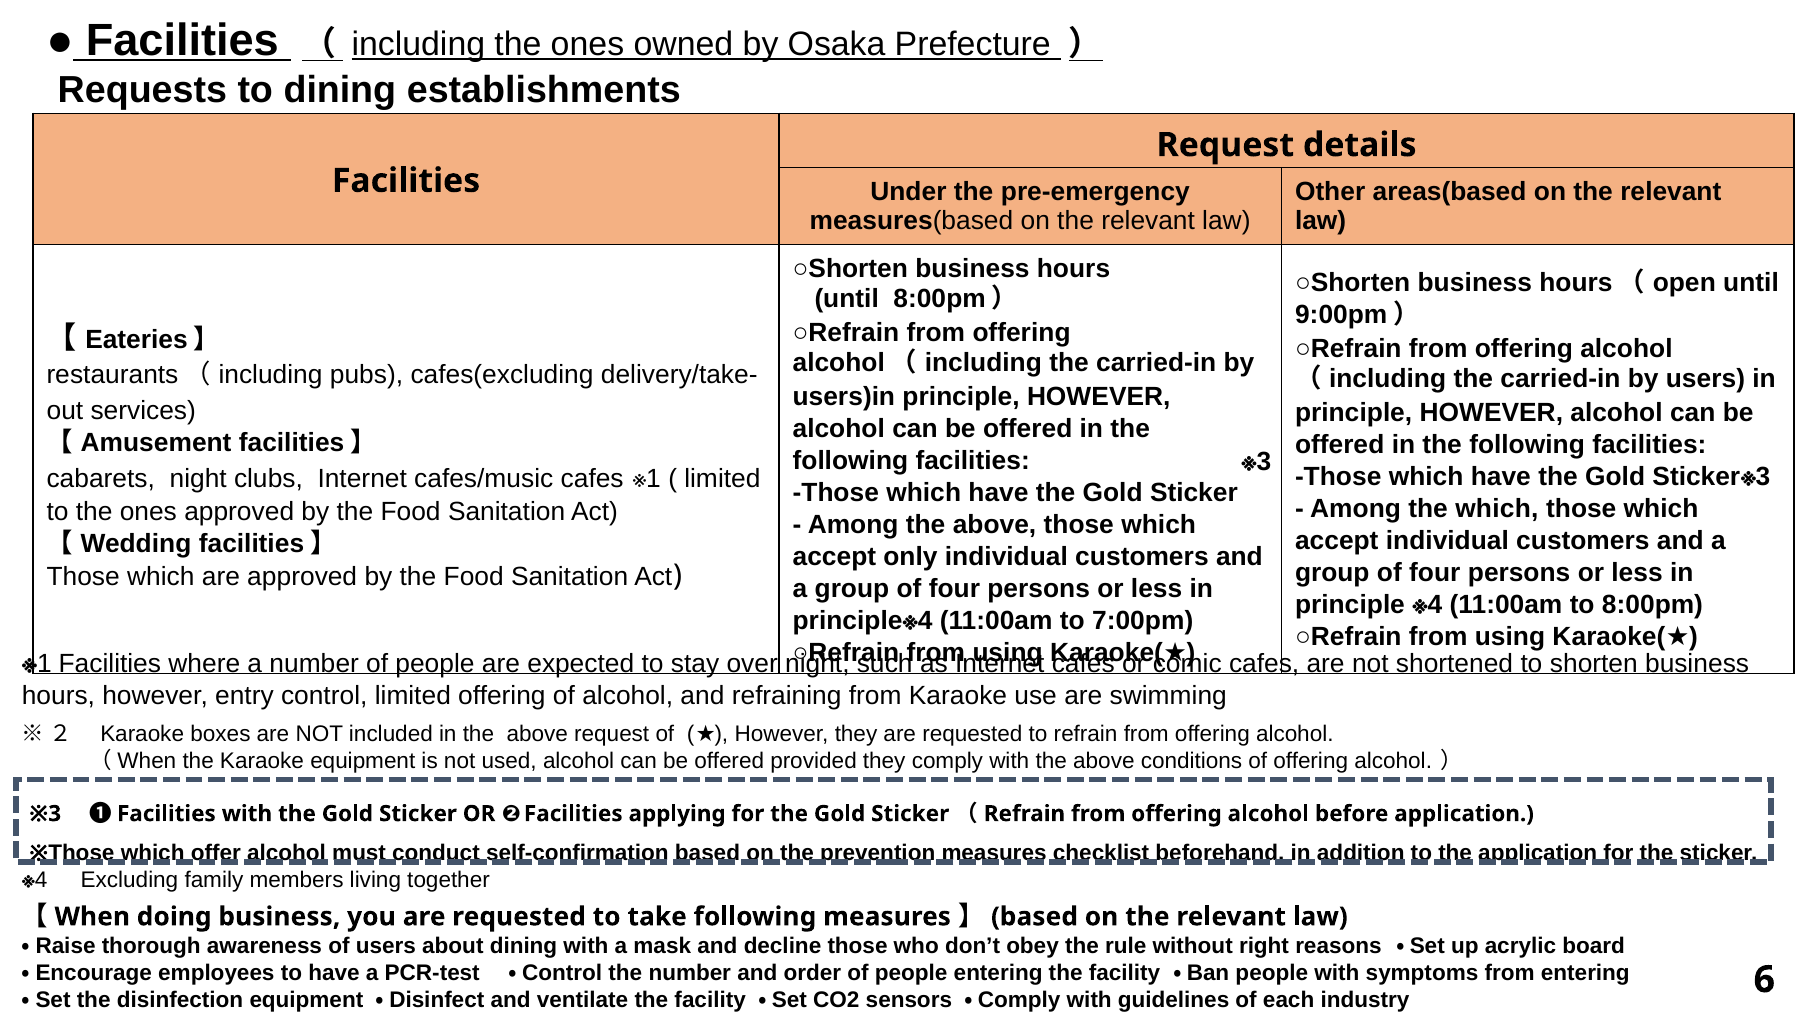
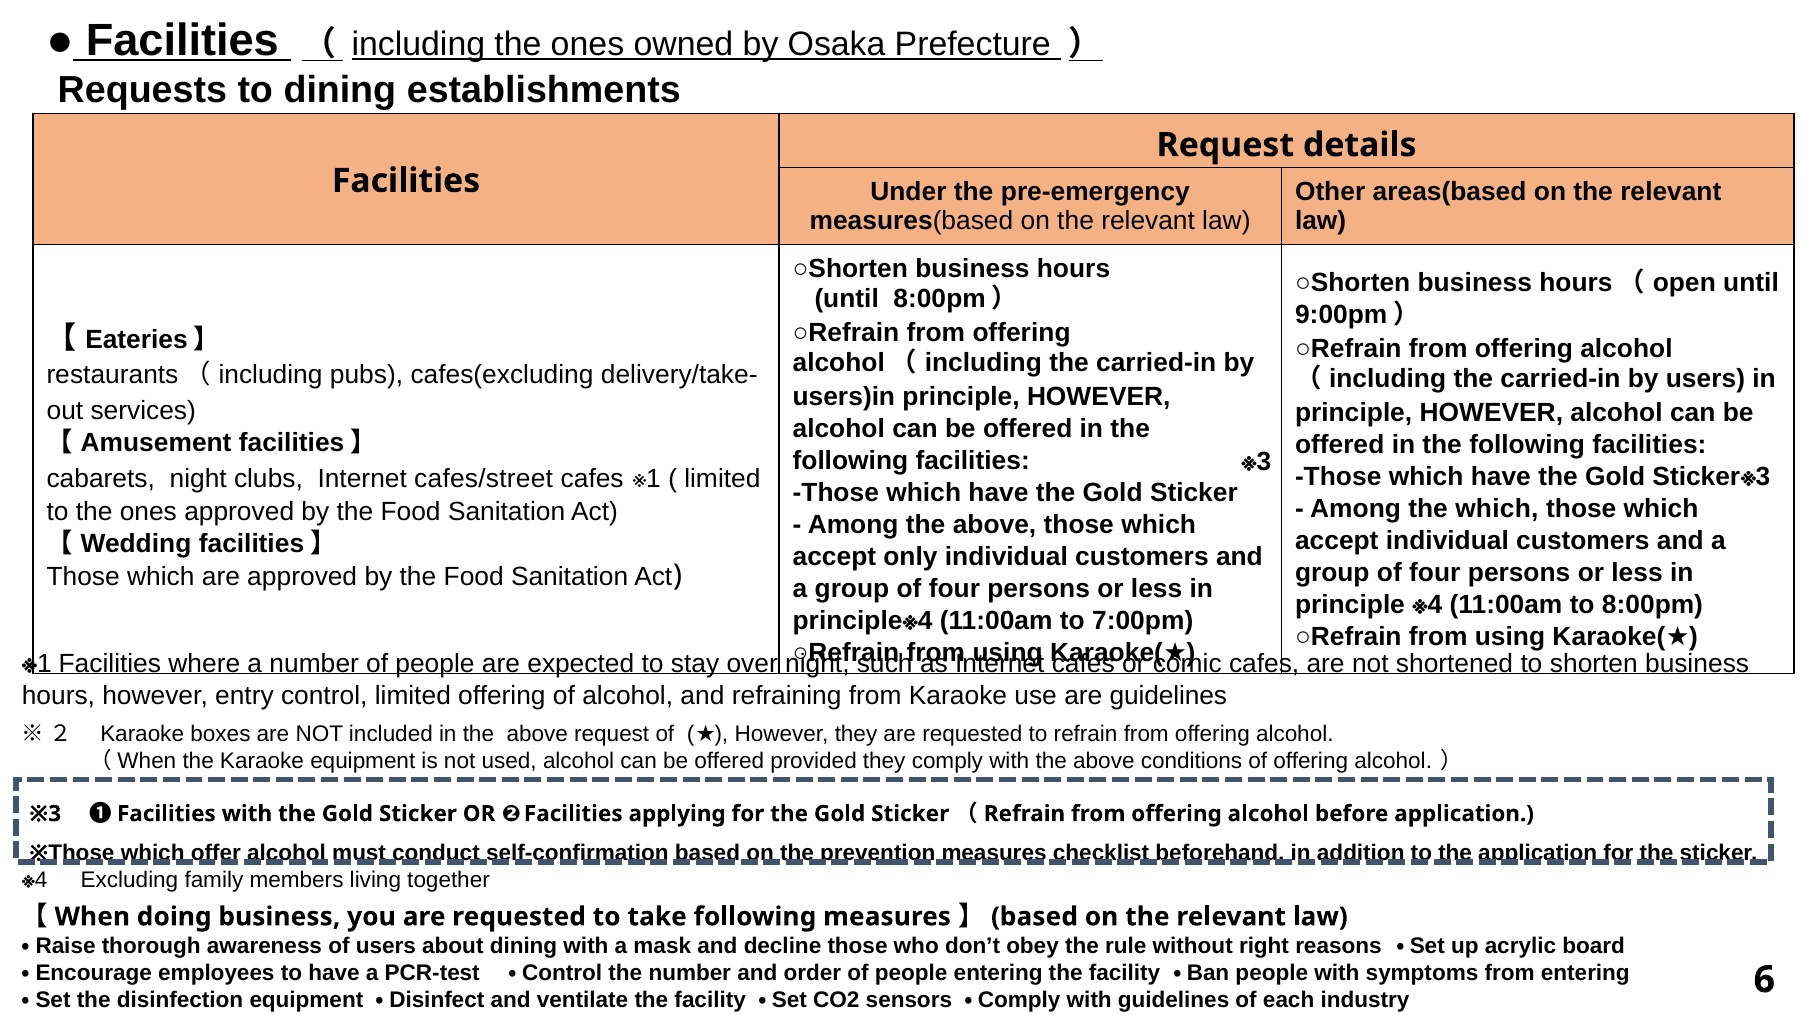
cafes/music: cafes/music -> cafes/street (484, 479)
are swimming: swimming -> guidelines (1168, 696)
